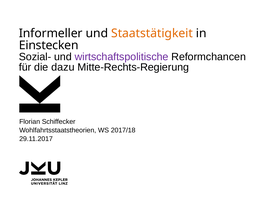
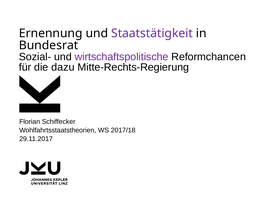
Informeller: Informeller -> Ernennung (51, 33)
Staatstätigkeit colour: orange -> purple (152, 33)
Einstecken: Einstecken -> Bundesrat (49, 45)
